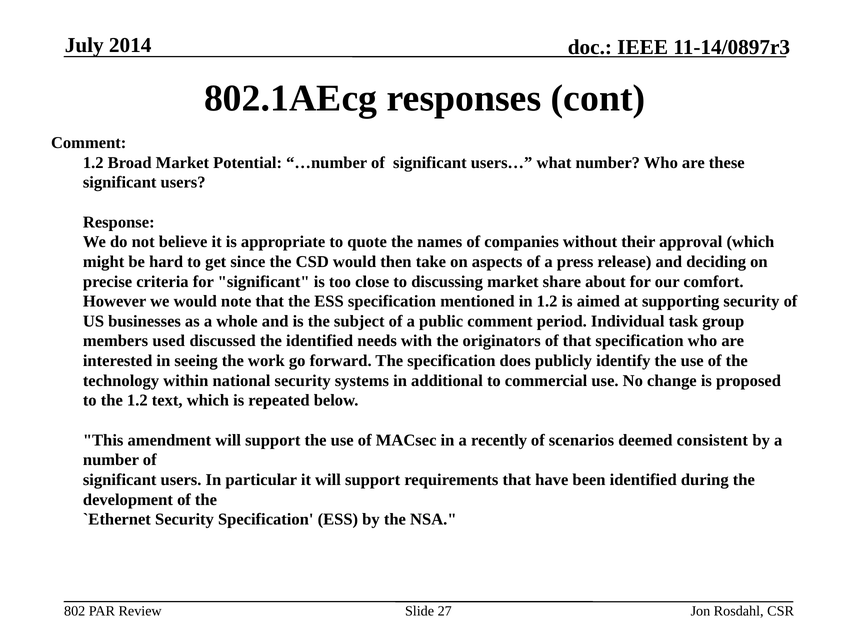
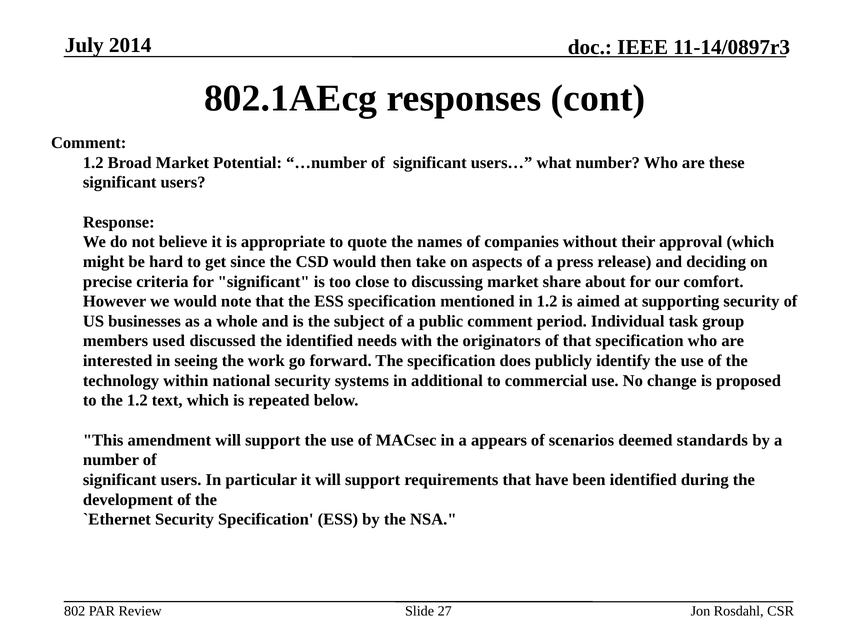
recently: recently -> appears (499, 441)
consistent: consistent -> standards (712, 441)
